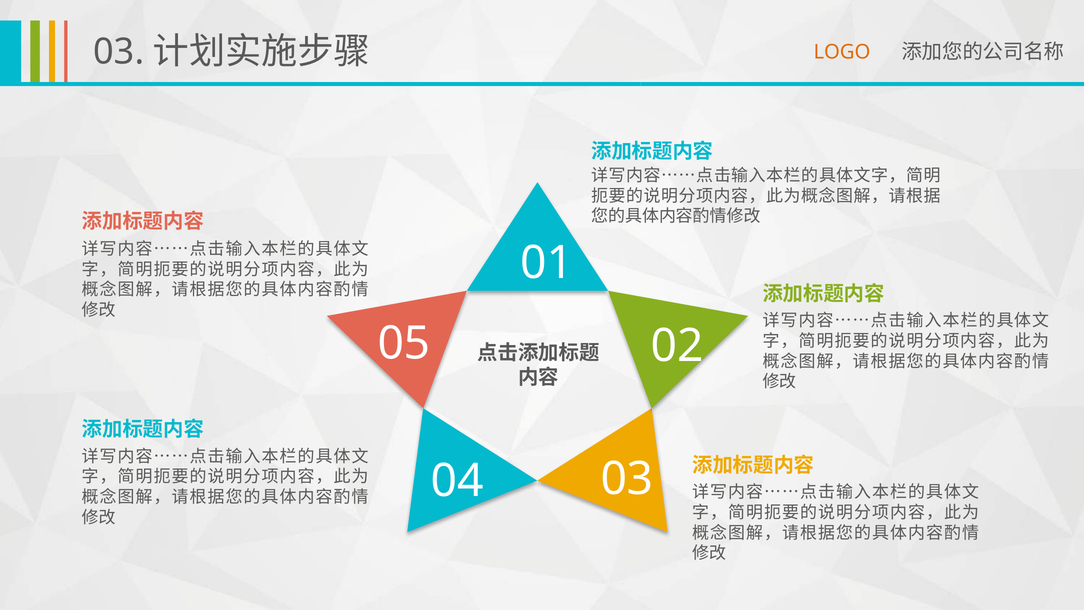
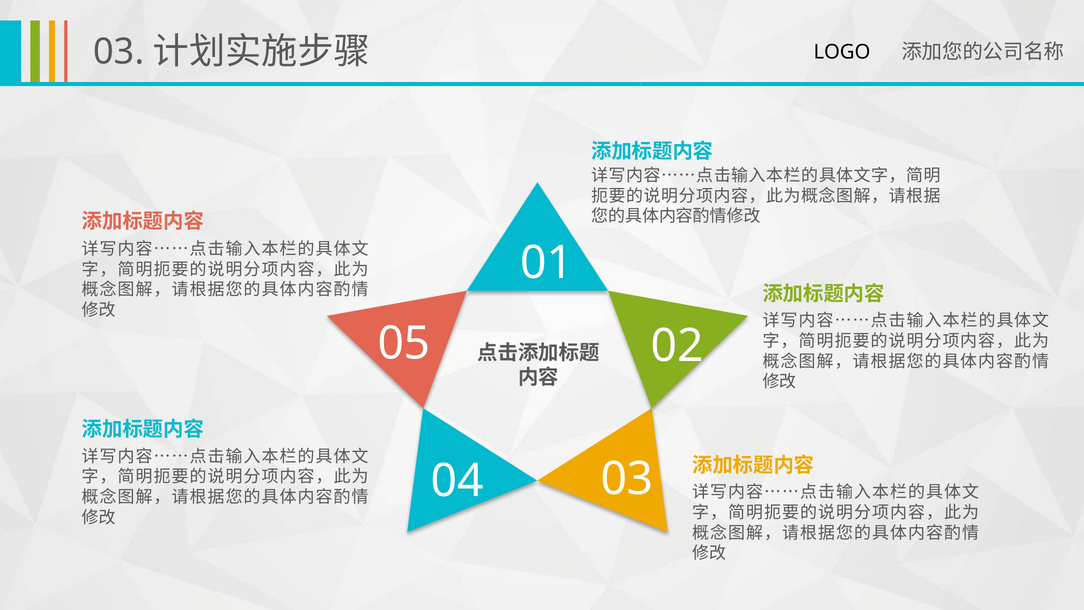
LOGO colour: orange -> black (842, 52)
